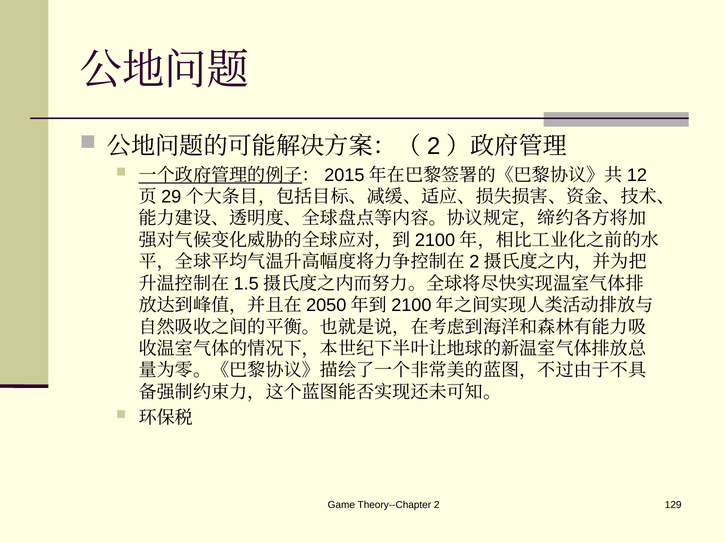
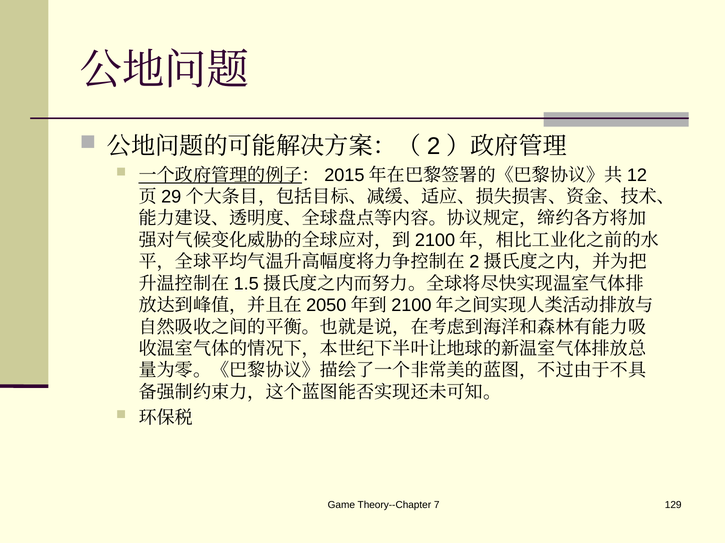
2: 2 -> 7 (437, 506)
